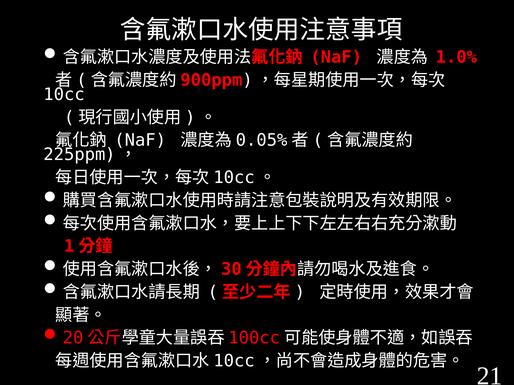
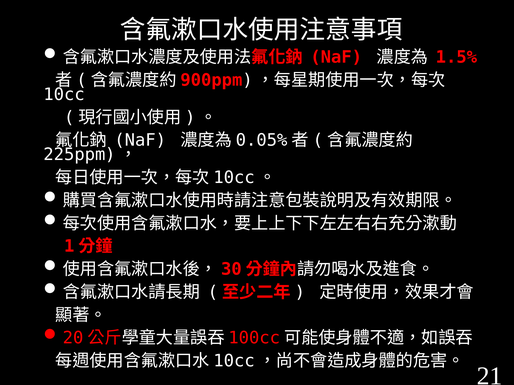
1.0%: 1.0% -> 1.5% (456, 57)
